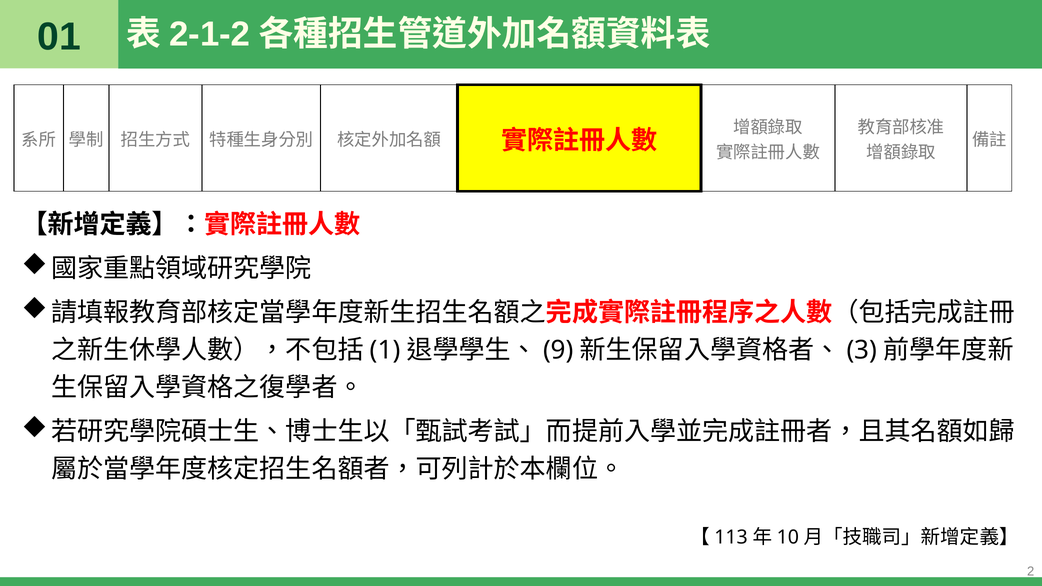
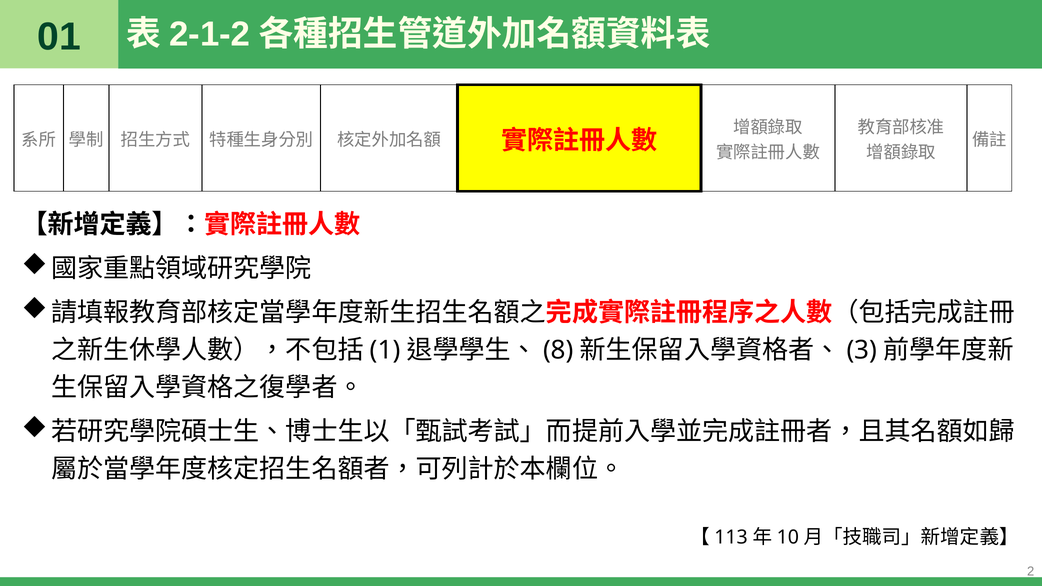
9: 9 -> 8 (558, 350)
